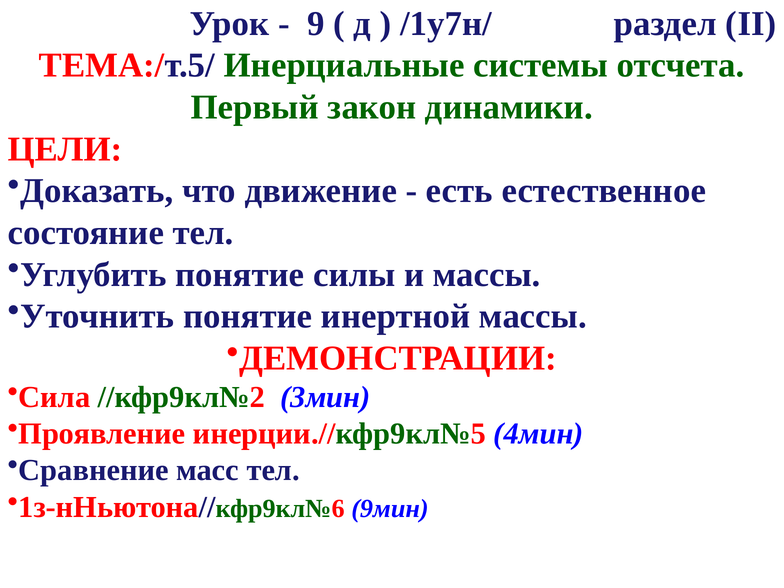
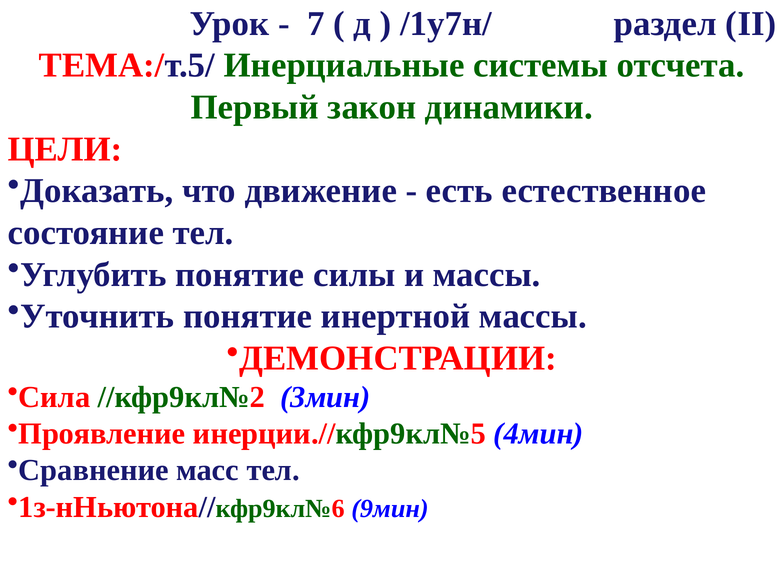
9: 9 -> 7 (316, 24)
